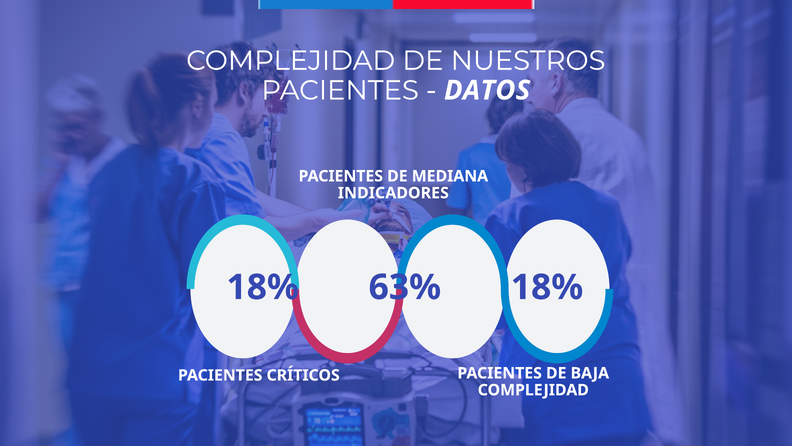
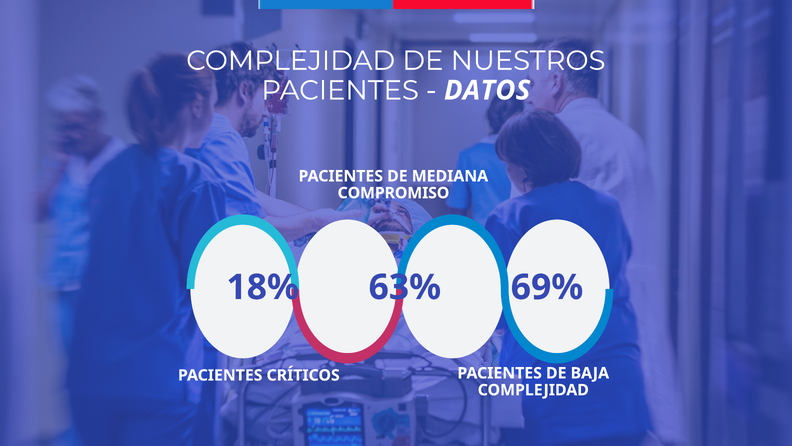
INDICADORES: INDICADORES -> COMPROMISO (393, 193)
63% 18%: 18% -> 69% (547, 287)
